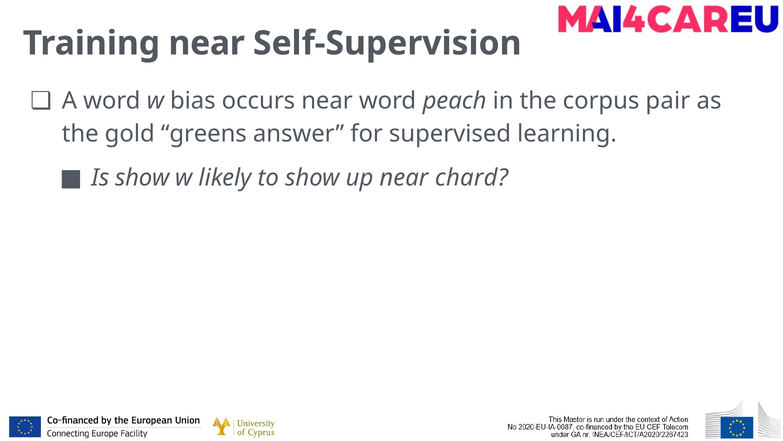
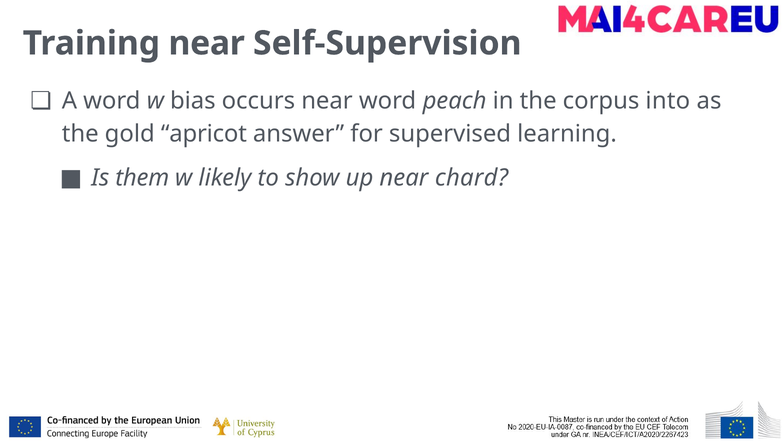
pair: pair -> into (668, 101)
greens: greens -> apricot (204, 134)
Is show: show -> them (142, 178)
